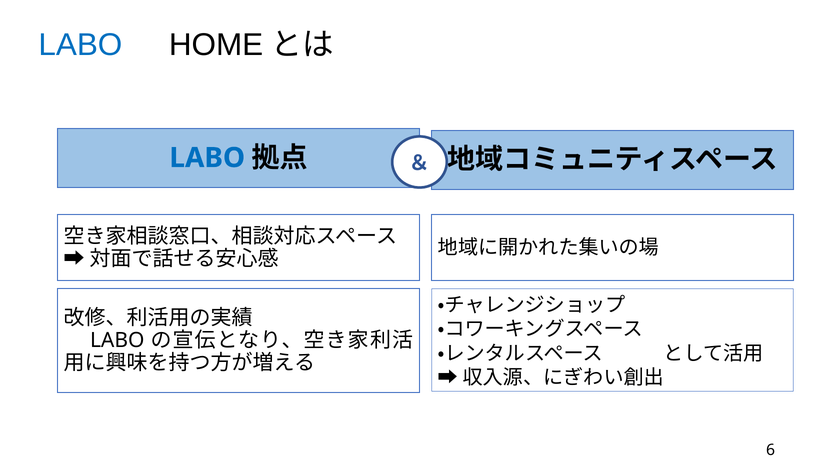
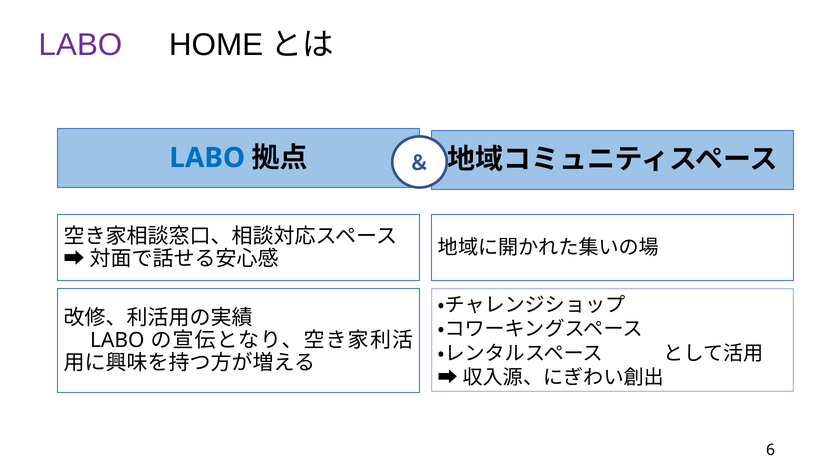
LABO colour: blue -> purple (80, 45)
